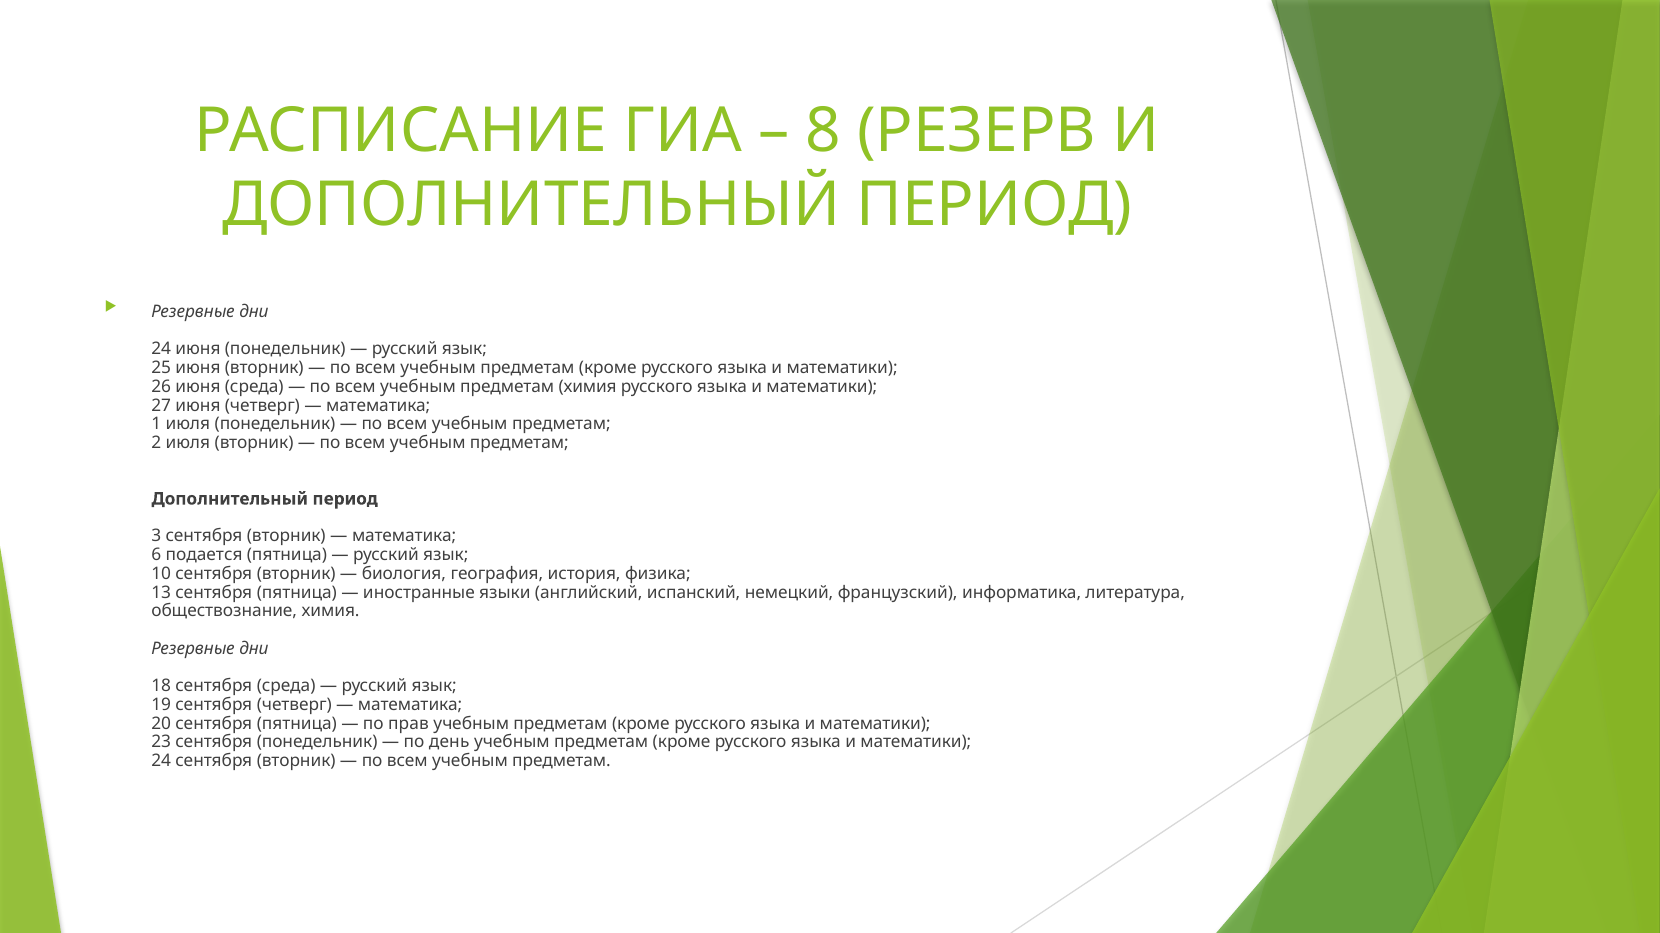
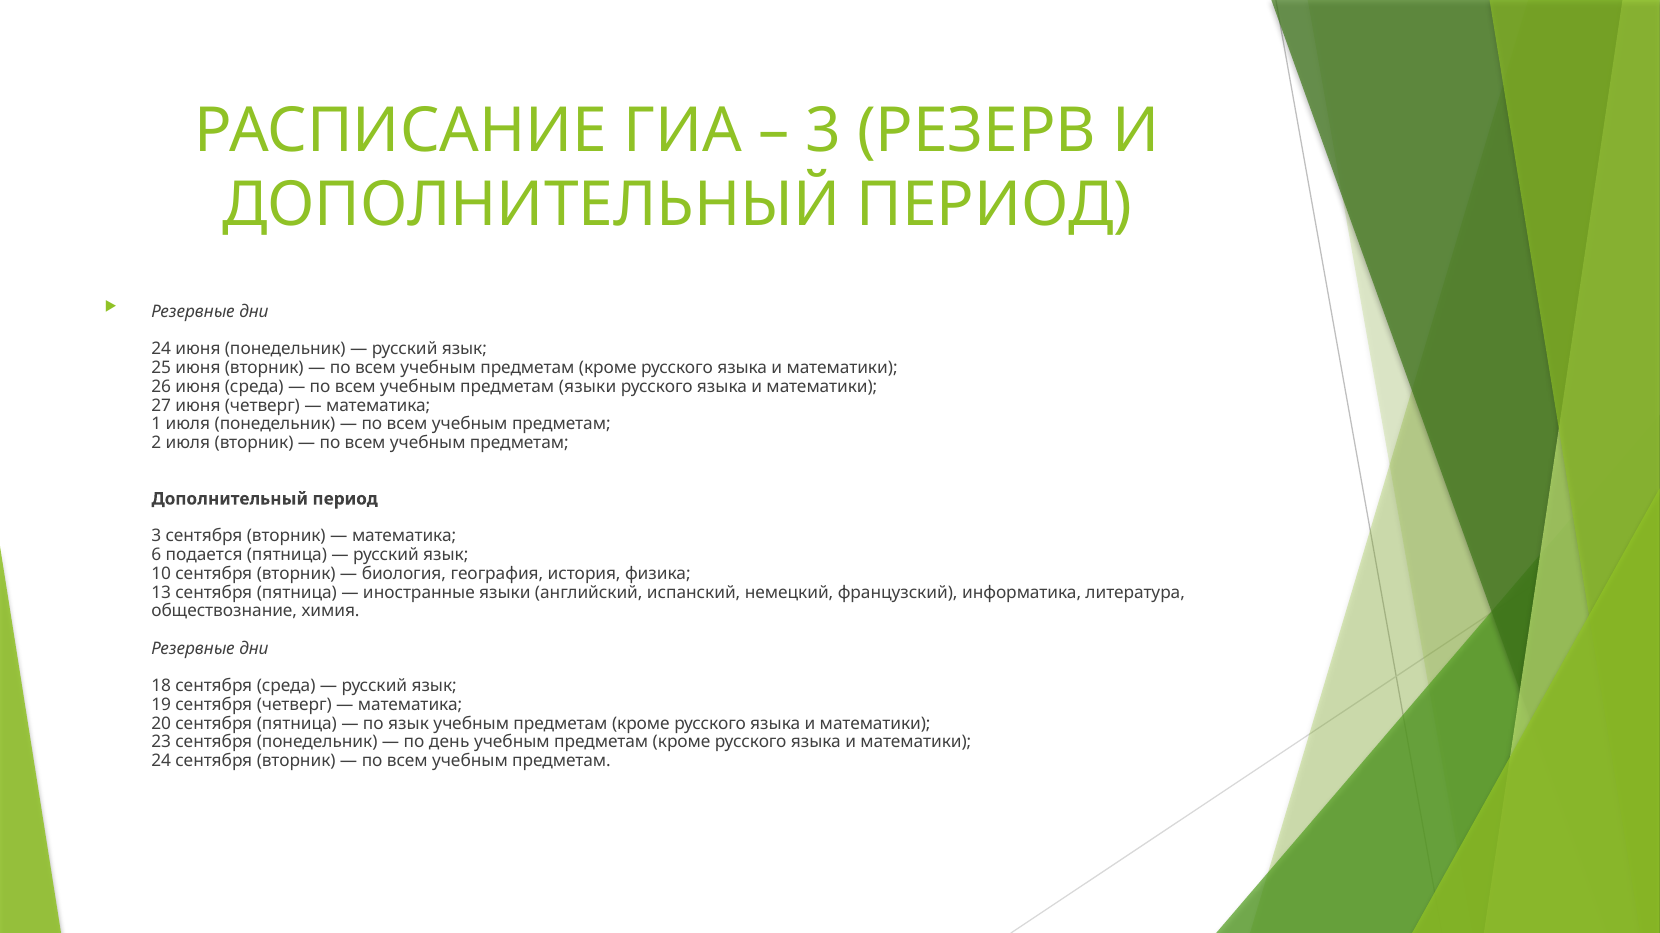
8: 8 -> 3 (823, 131)
предметам химия: химия -> языки (588, 387)
по прав: прав -> язык (409, 724)
